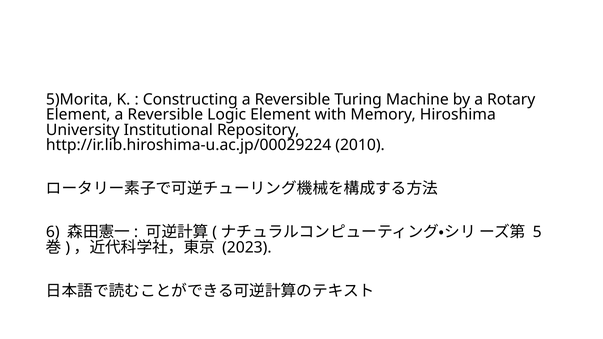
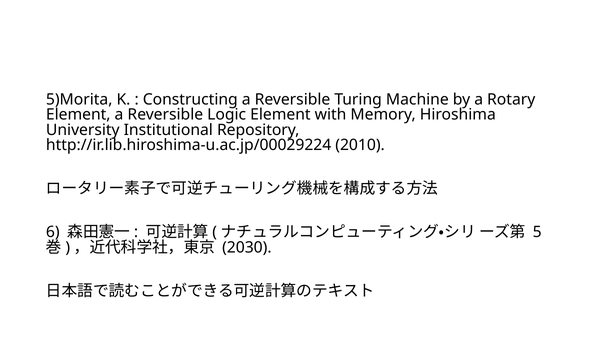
2023: 2023 -> 2030 (247, 248)
